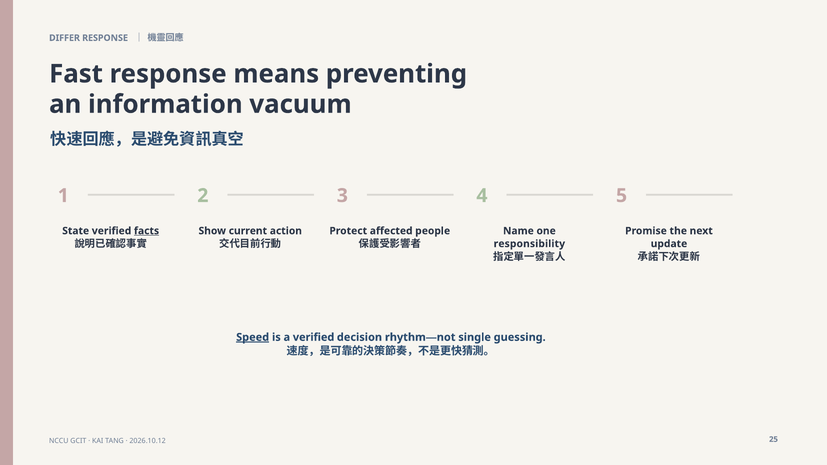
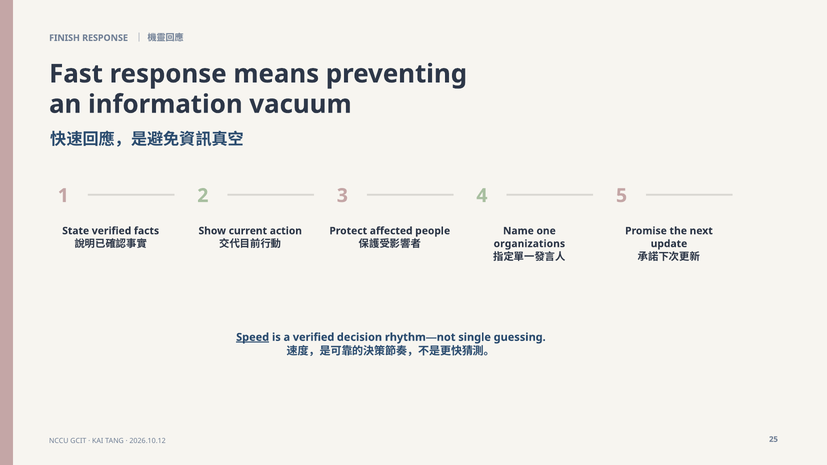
DIFFER: DIFFER -> FINISH (65, 38)
facts underline: present -> none (147, 231)
responsibility: responsibility -> organizations (529, 244)
